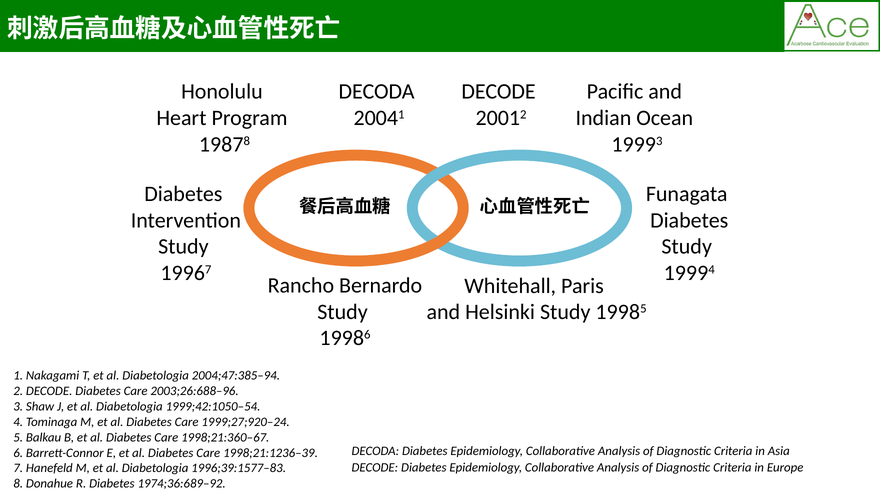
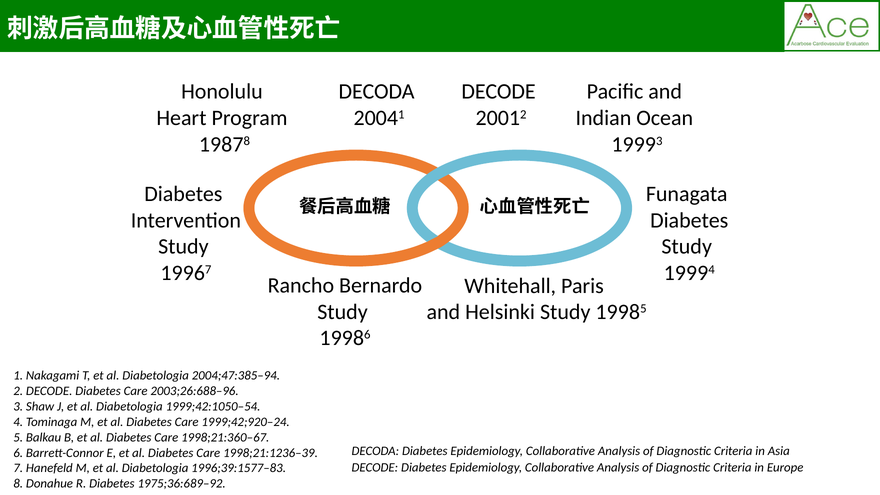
1999;27;920–24: 1999;27;920–24 -> 1999;42;920–24 (246, 422)
1974;36:689–92: 1974;36:689–92 -> 1975;36:689–92 (182, 484)
